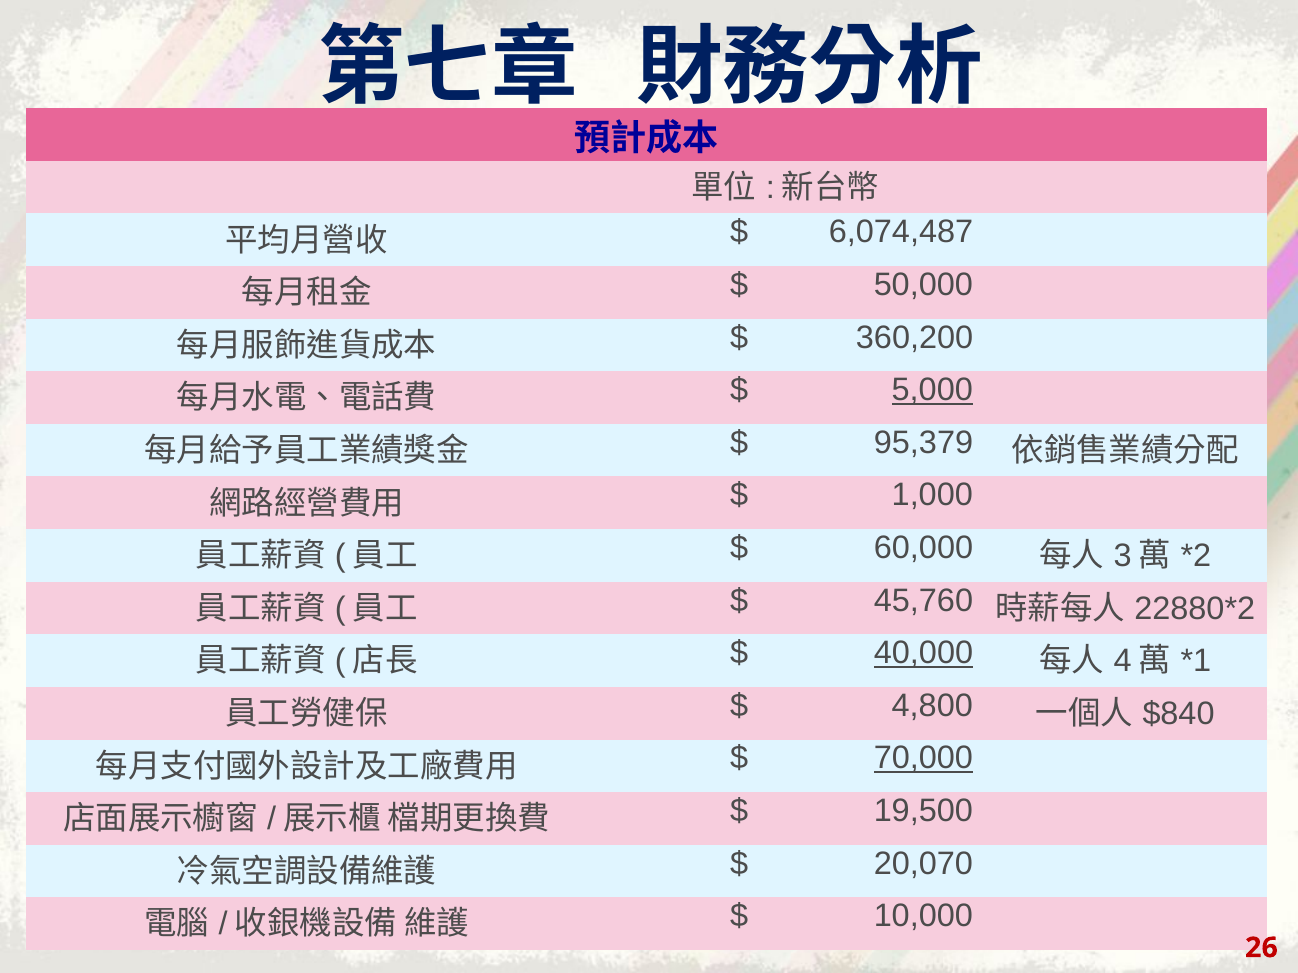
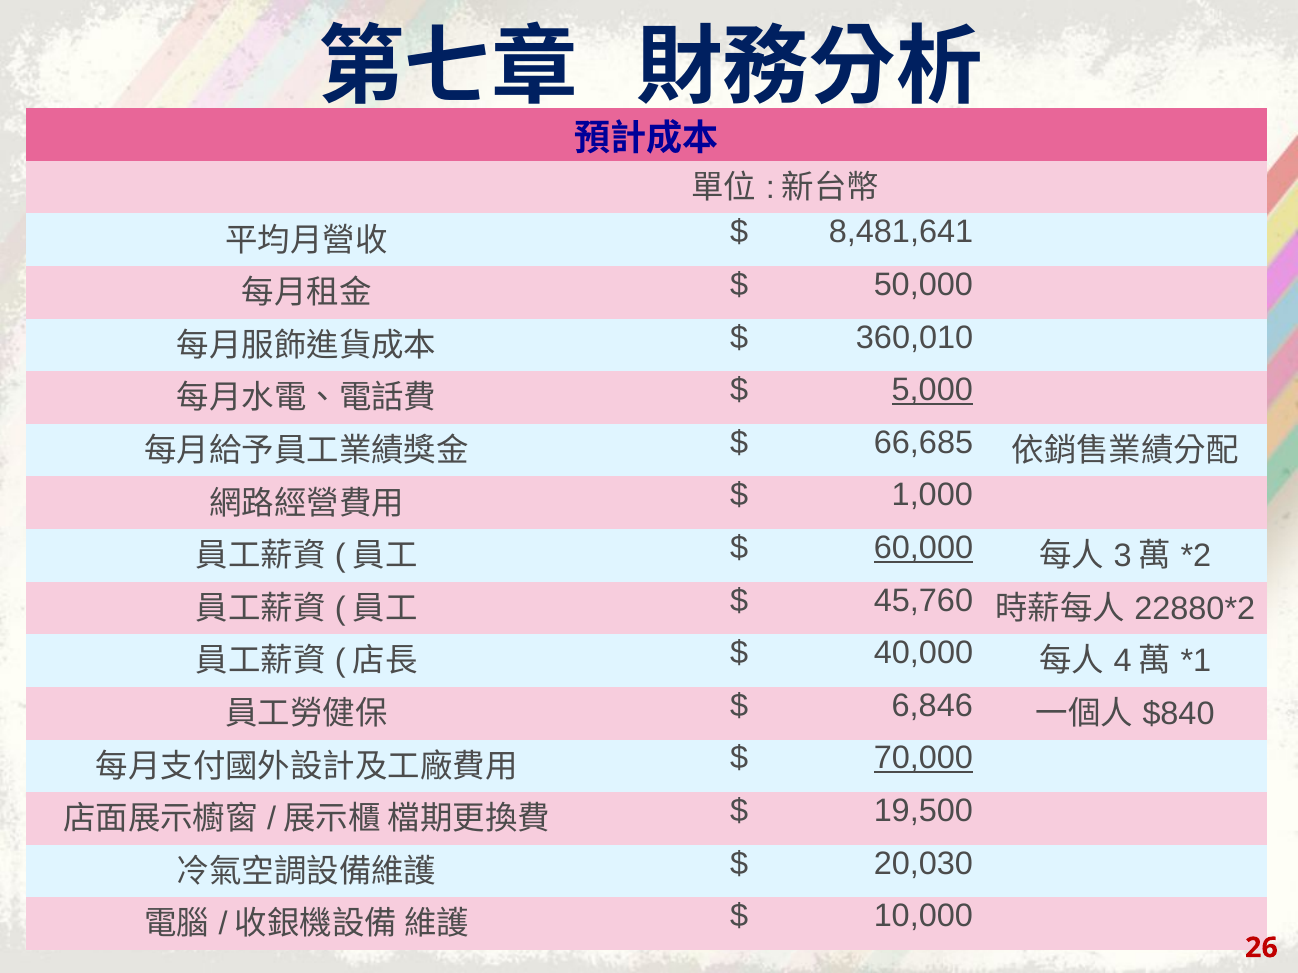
6,074,487: 6,074,487 -> 8,481,641 (901, 232)
360,200: 360,200 -> 360,010 (915, 338)
95,379: 95,379 -> 66,685 (923, 443)
60,000 underline: none -> present (923, 548)
40,000 underline: present -> none (923, 653)
4,800: 4,800 -> 6,846 (932, 706)
20,070: 20,070 -> 20,030 (923, 864)
